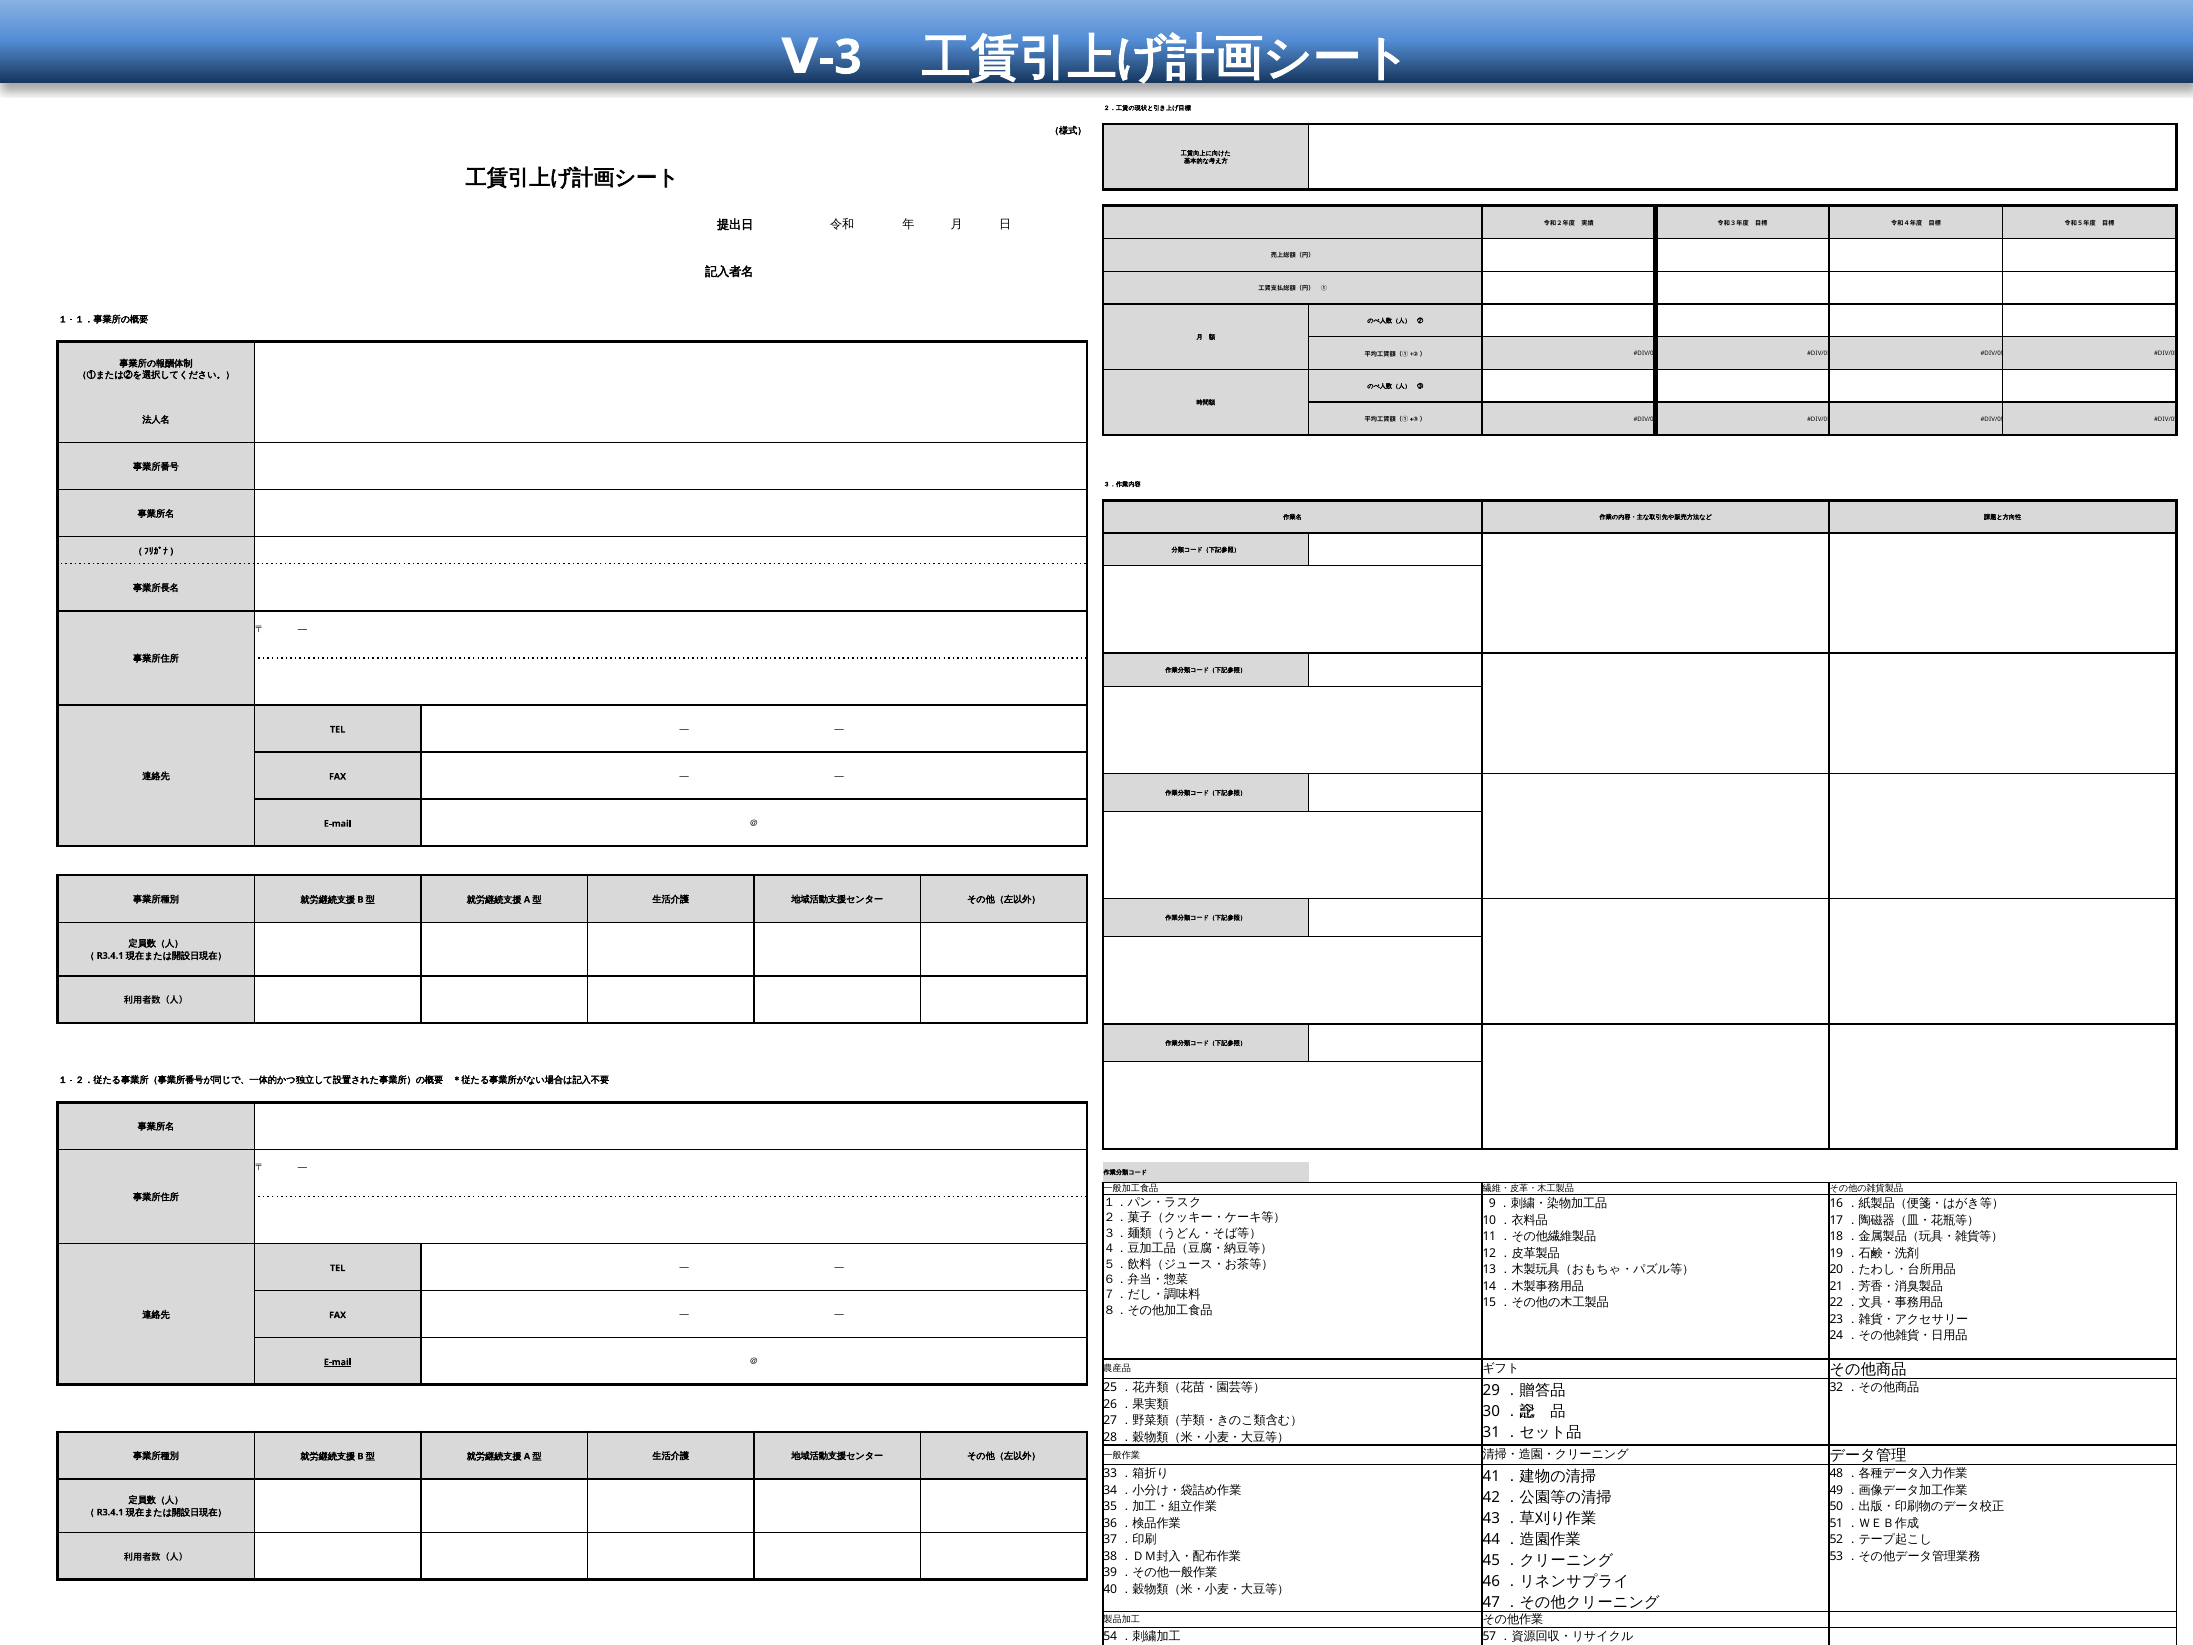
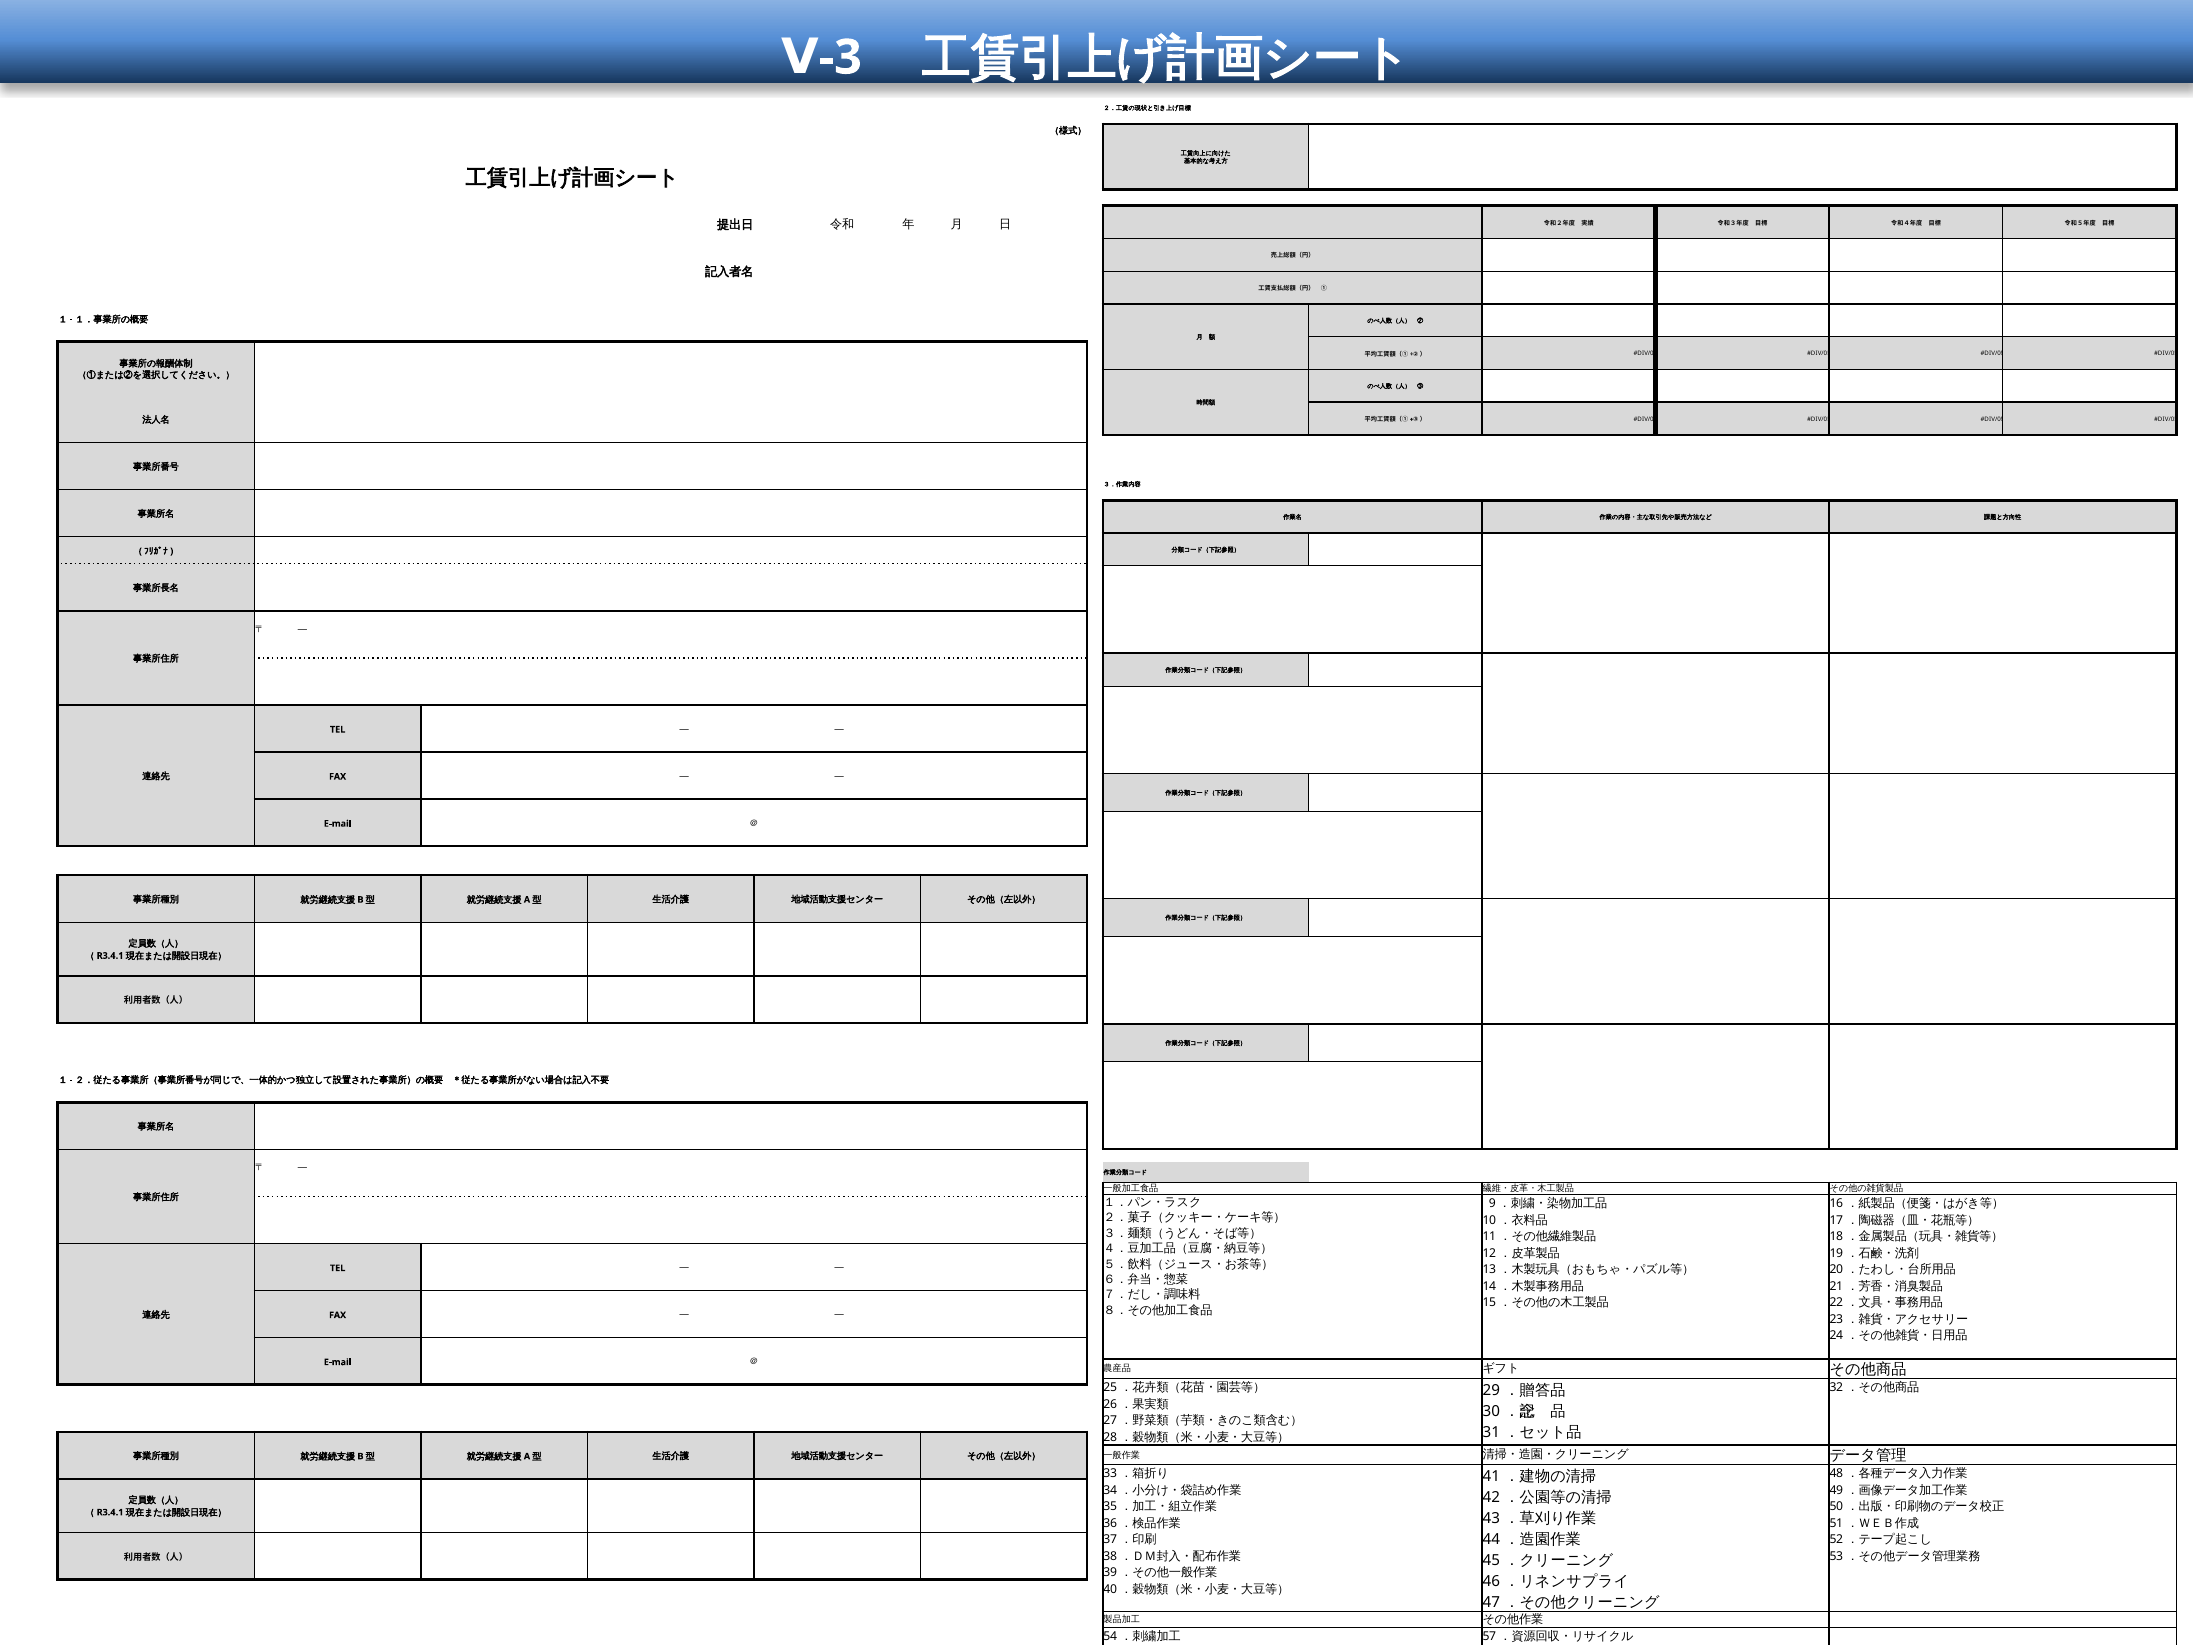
E-mail underline: present -> none (338, 1362)
